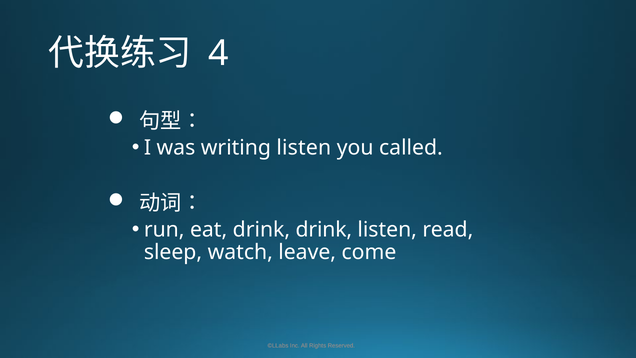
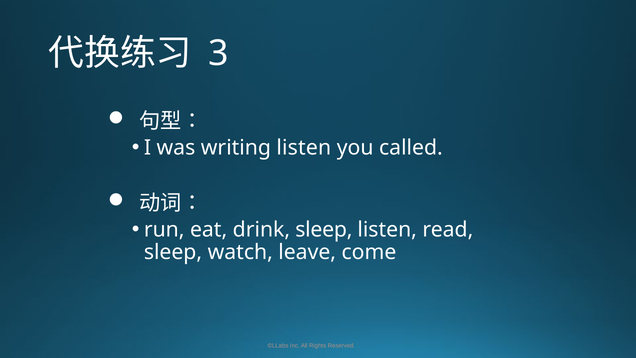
4: 4 -> 3 (218, 53)
drink drink: drink -> sleep (324, 229)
